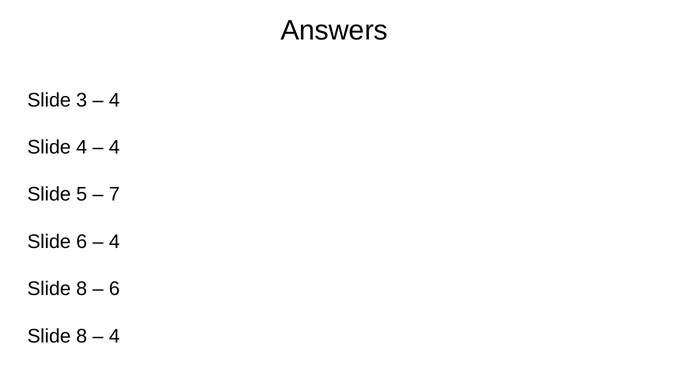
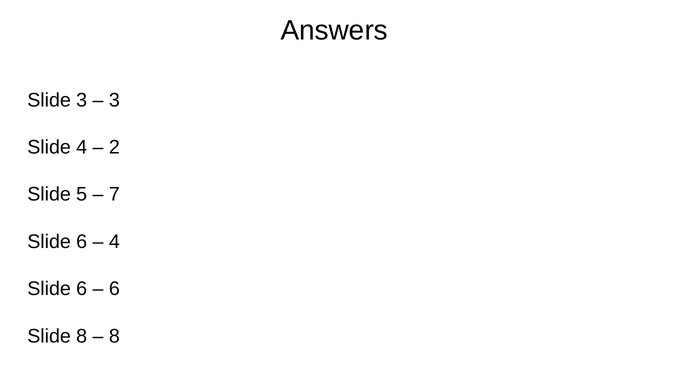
4: 4 -> 3 (114, 100)
4: 4 -> 2 (114, 147)
8: 8 -> 6 (82, 289)
4: 4 -> 8 (114, 336)
